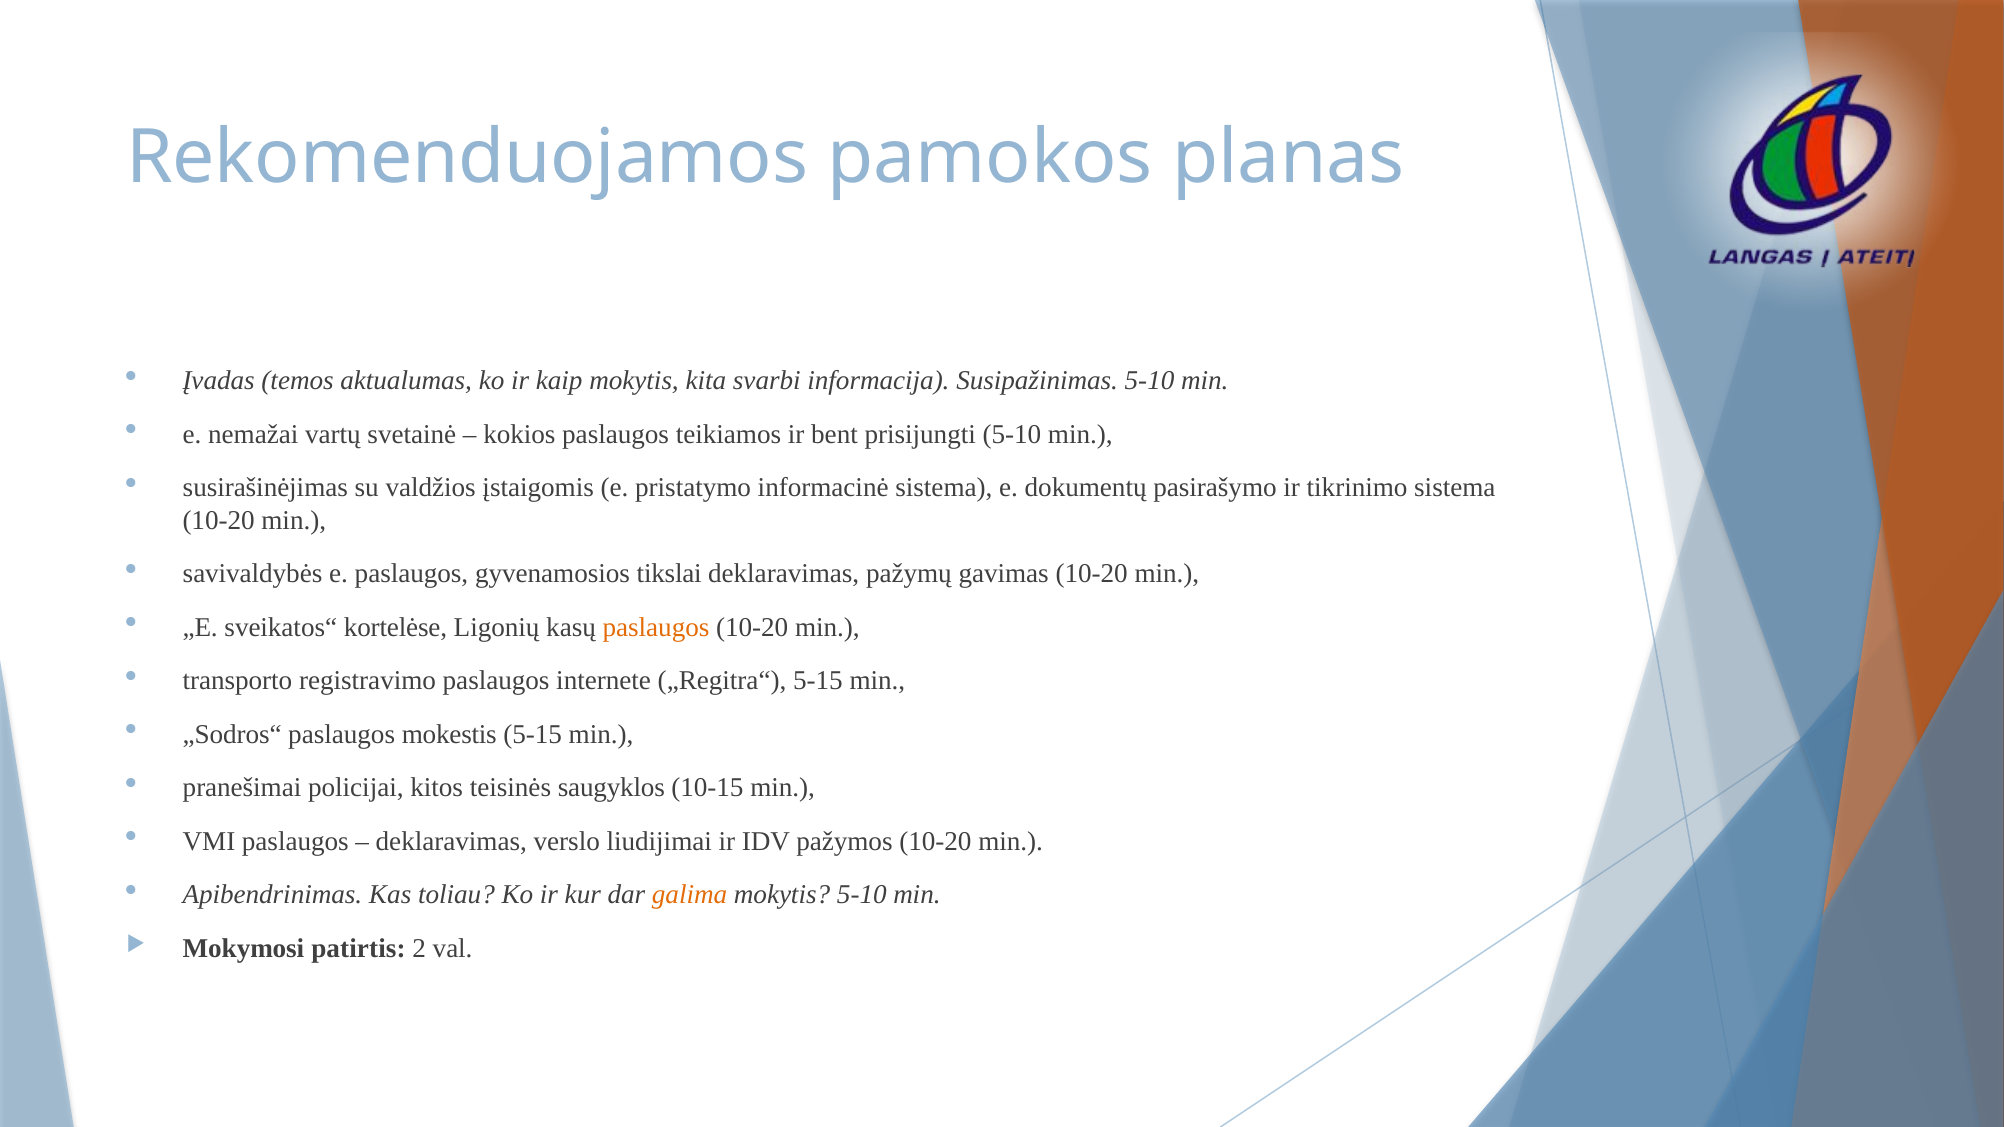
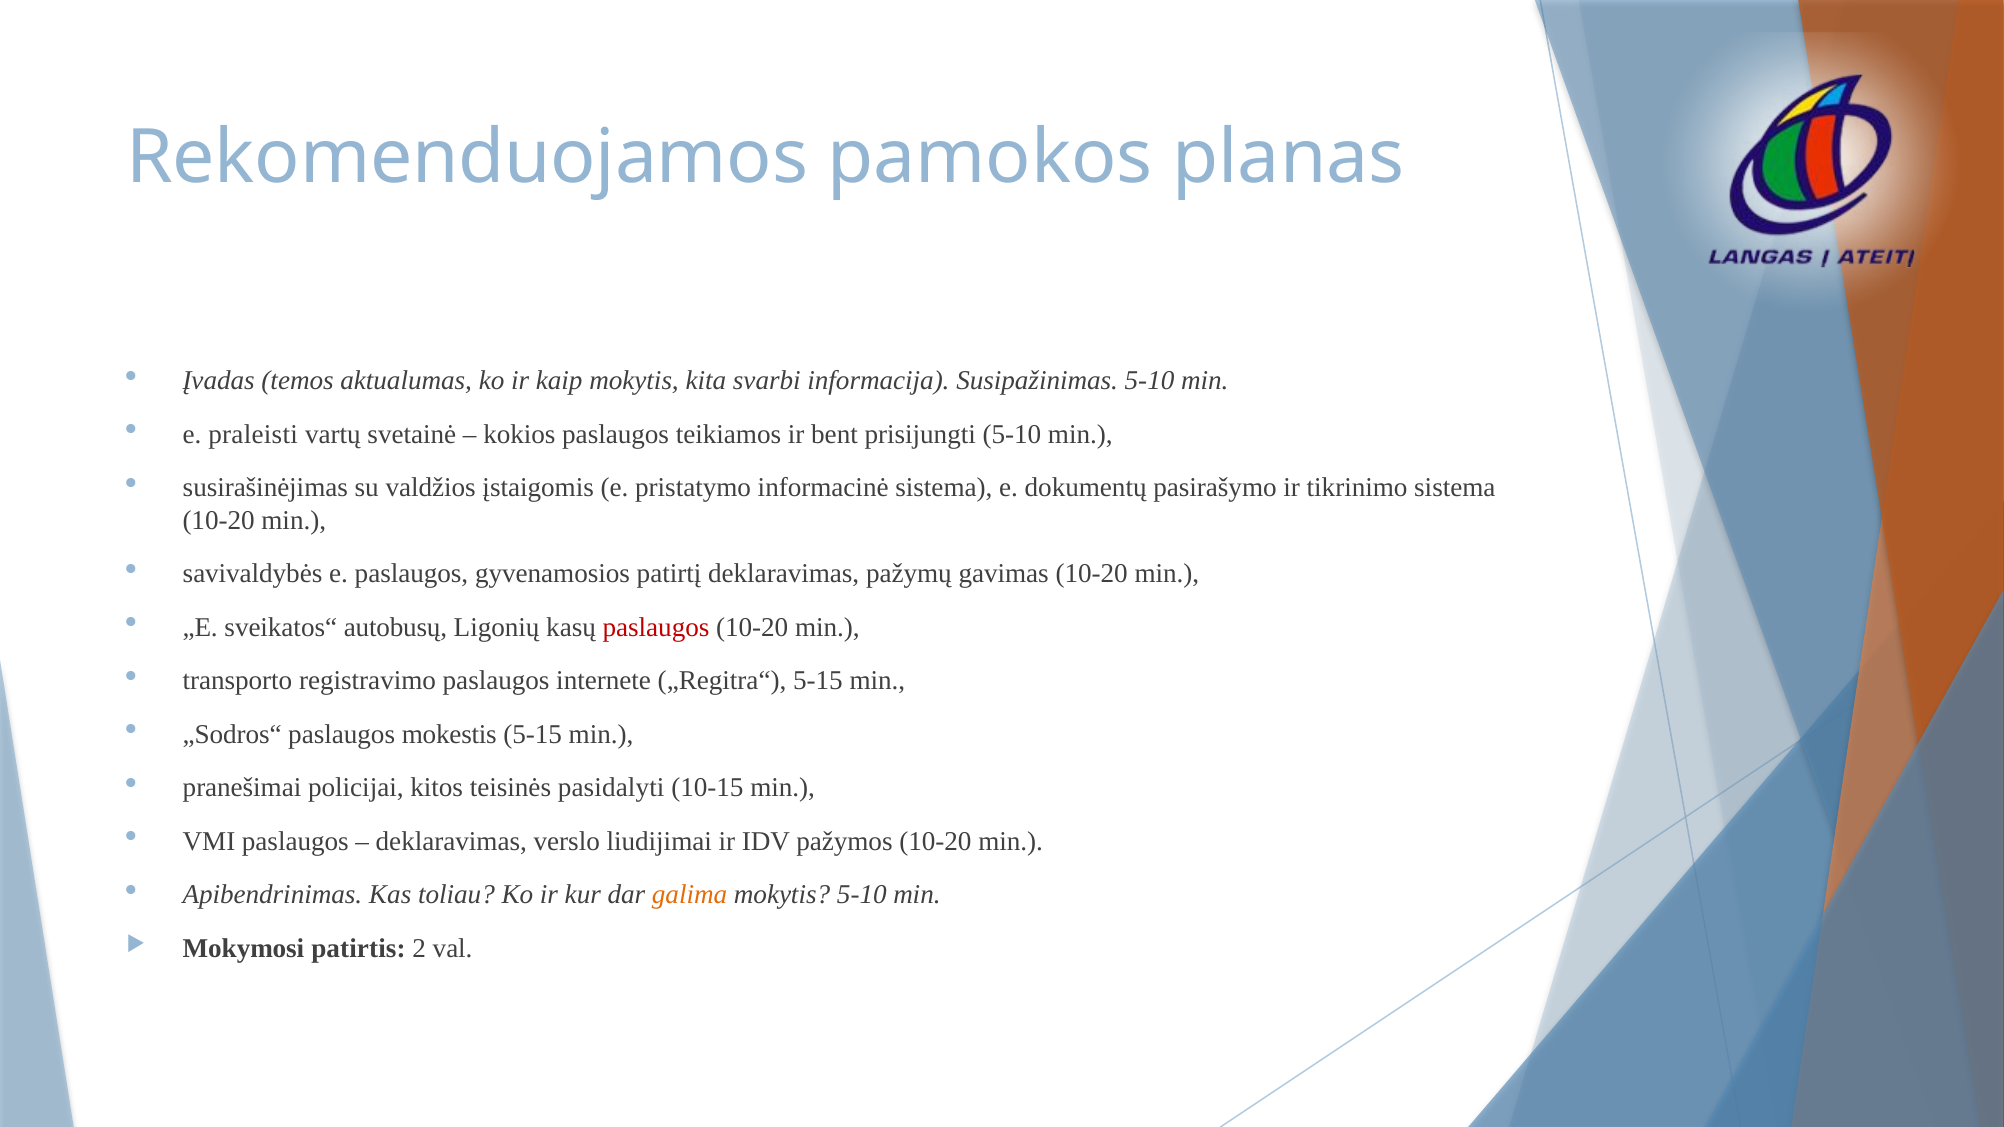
nemažai: nemažai -> praleisti (253, 434)
tikslai: tikslai -> patirtį (669, 574)
kortelėse: kortelėse -> autobusų (396, 627)
paslaugos colour: orange -> red (656, 627)
saugyklos: saugyklos -> pasidalyti (611, 788)
